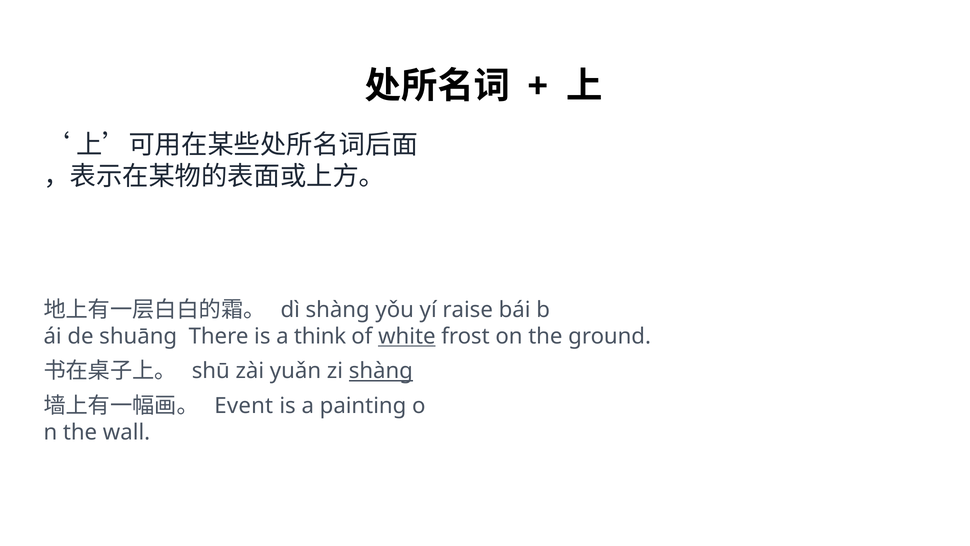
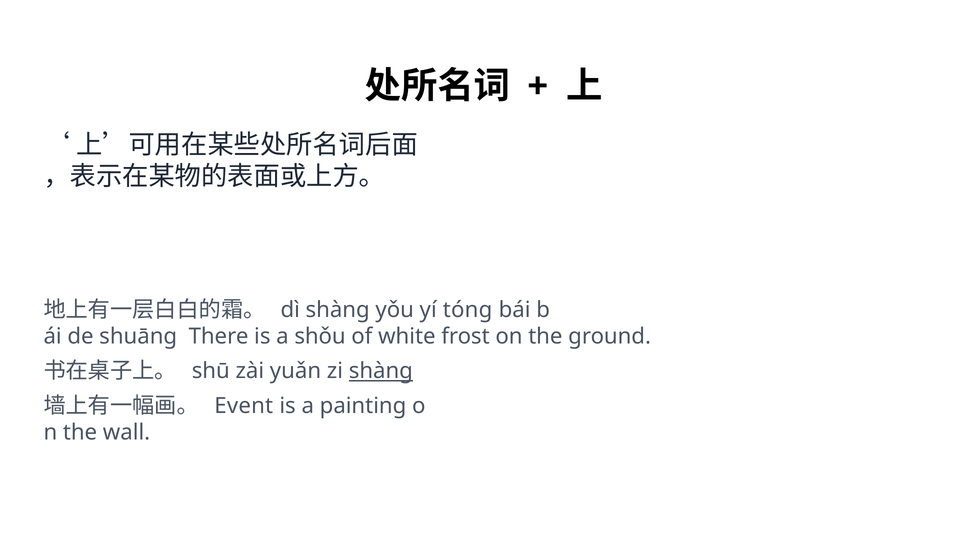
raise: raise -> tóng (468, 309)
think: think -> shǒu (320, 336)
white underline: present -> none (407, 336)
